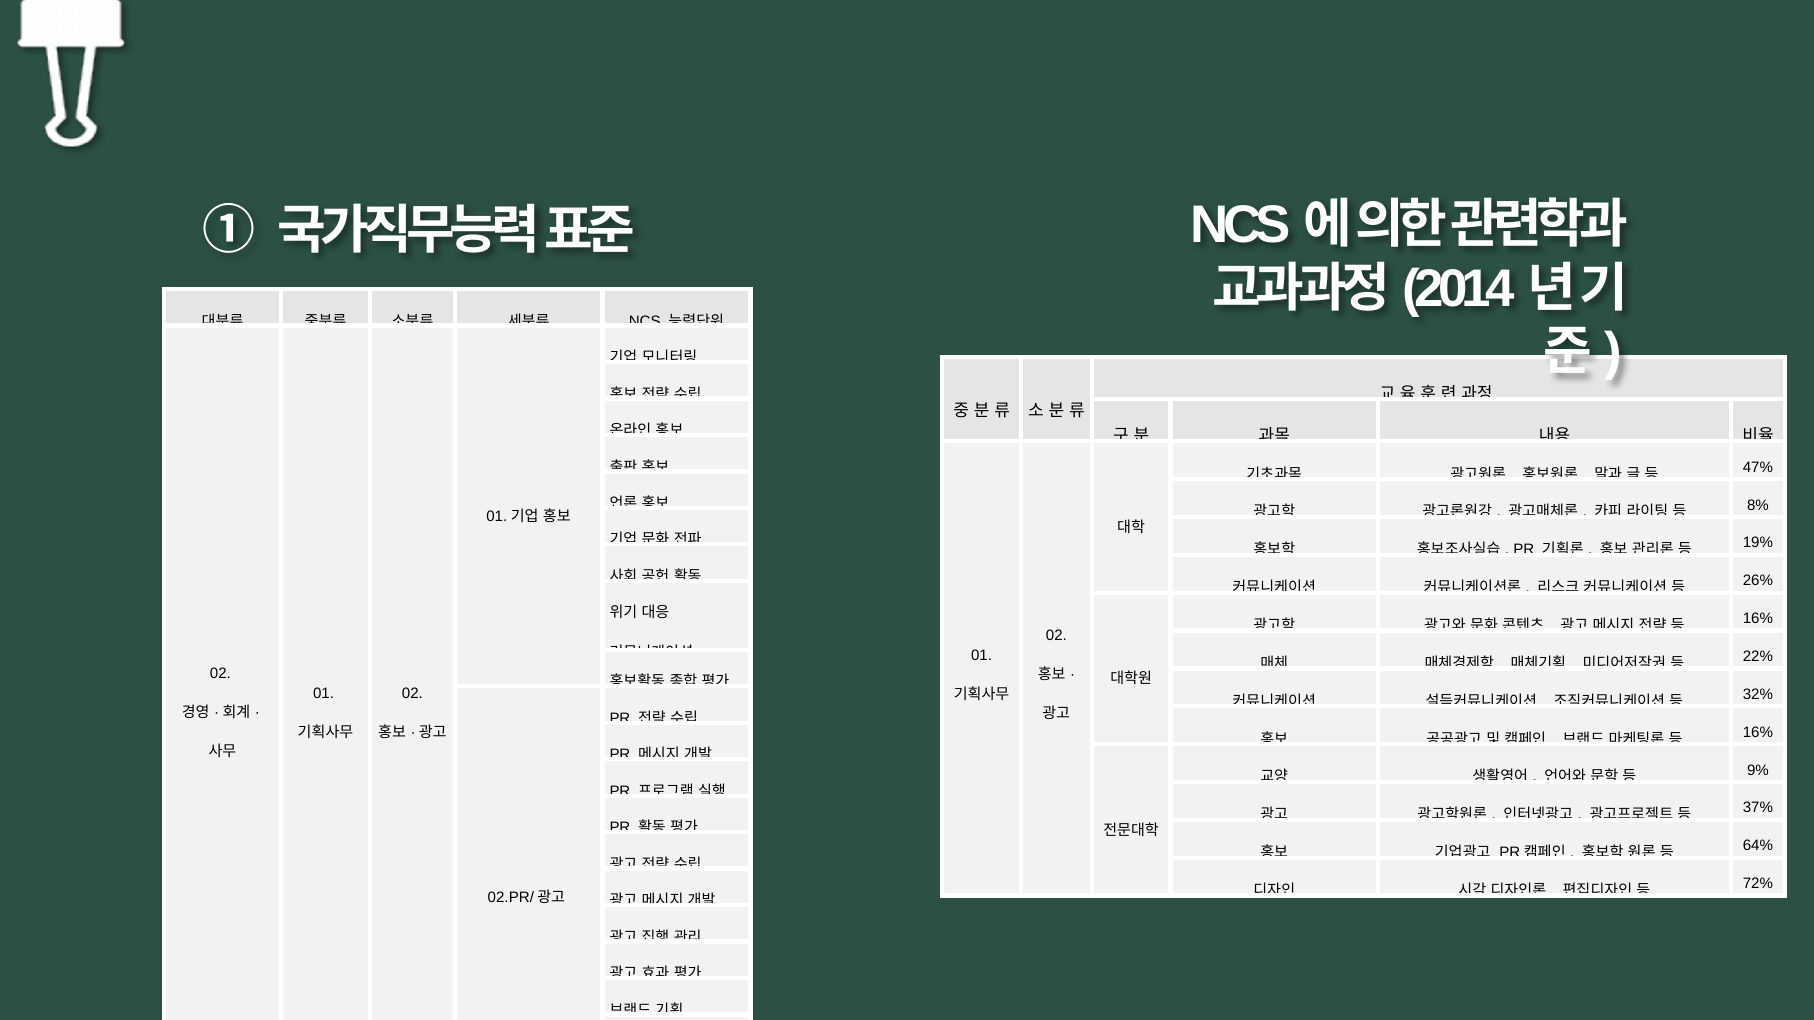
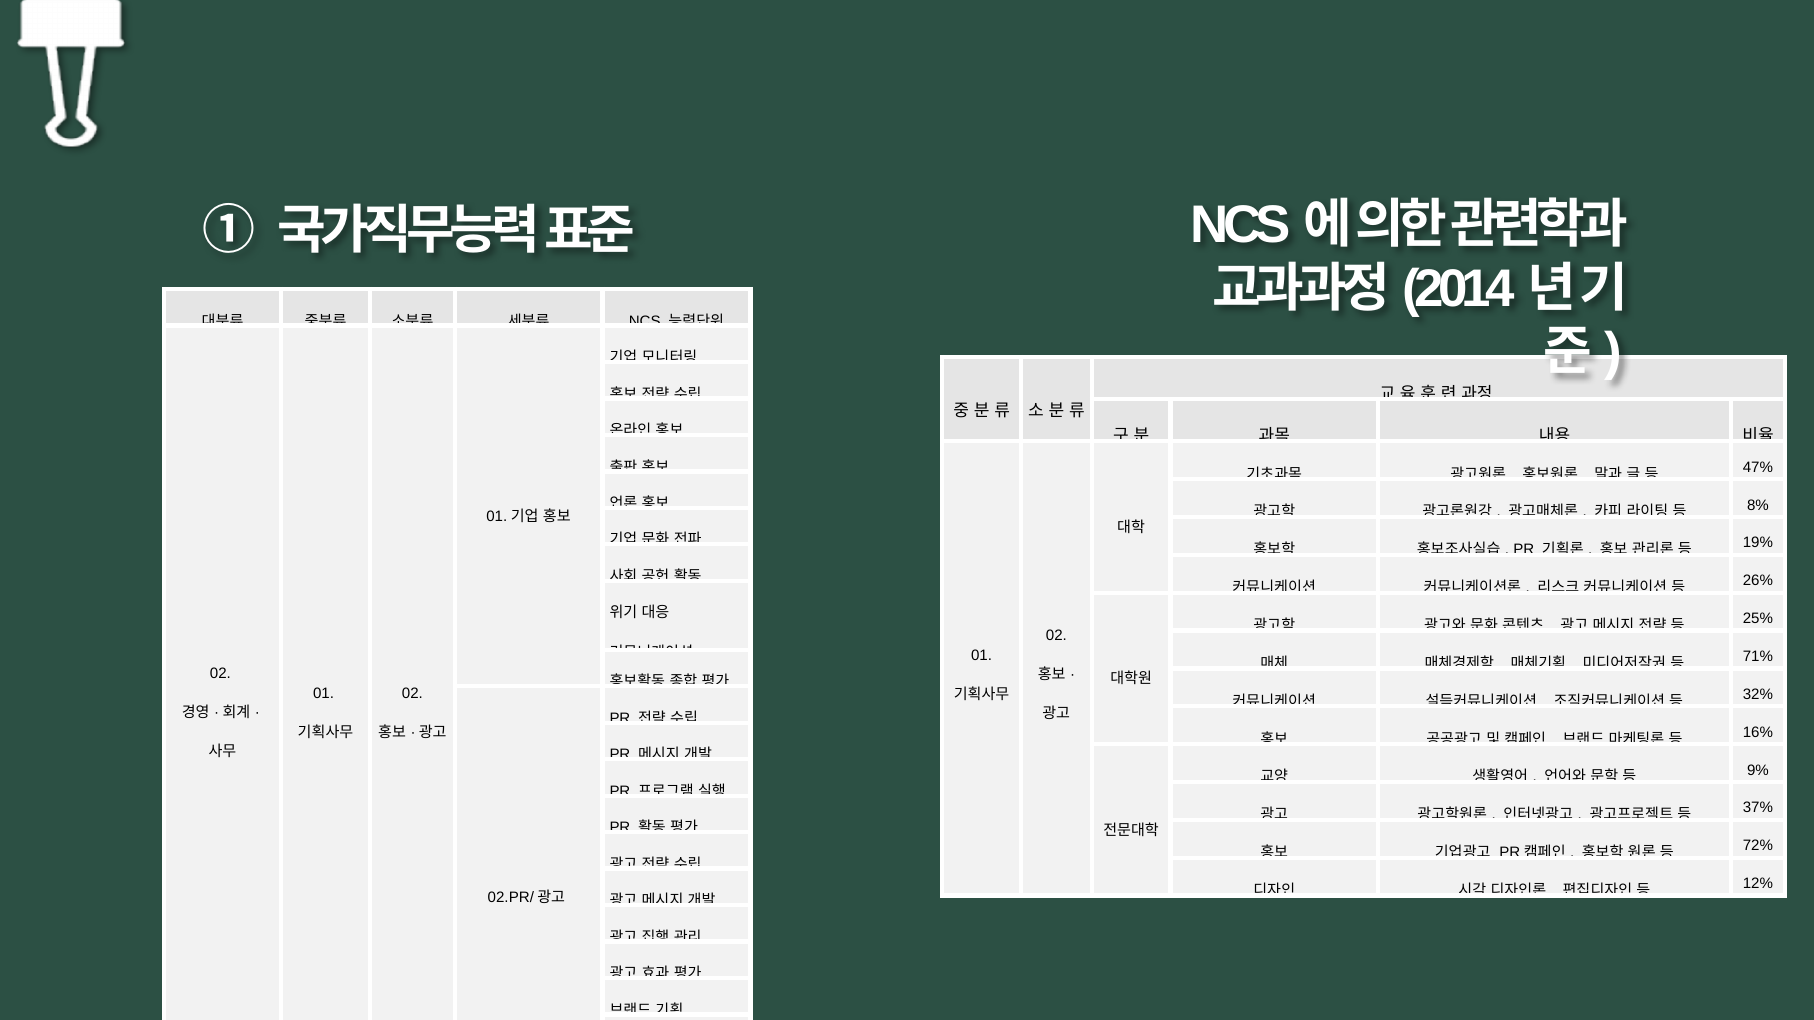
16%: 16% -> 25% (1758, 619)
22%: 22% -> 71% (1758, 657)
64%: 64% -> 72% (1758, 846)
72%: 72% -> 12% (1758, 884)
